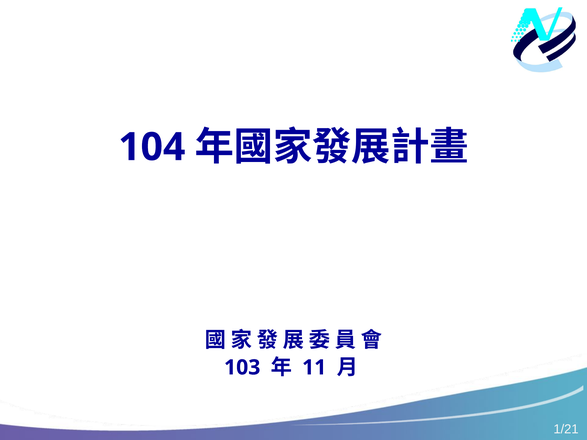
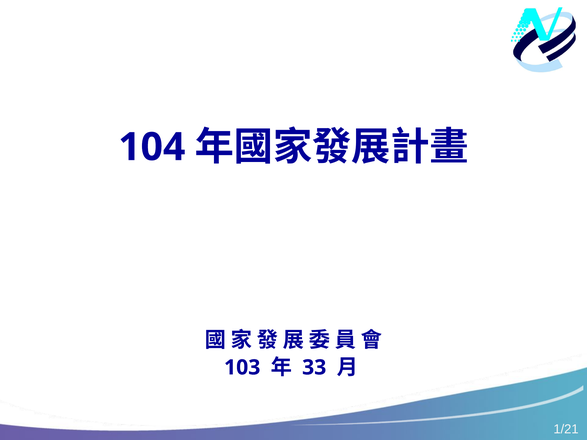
11: 11 -> 33 (314, 368)
